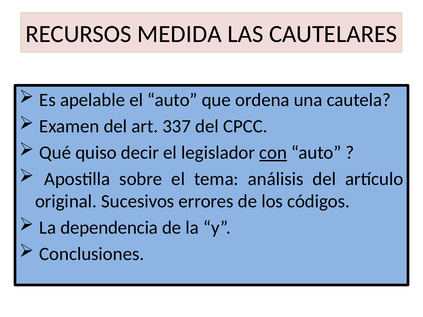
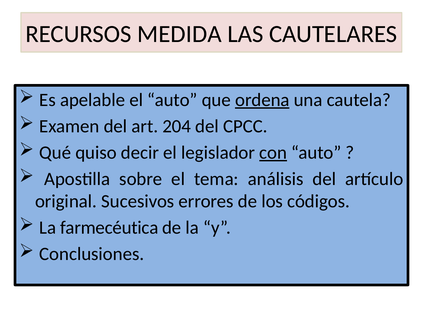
ordena underline: none -> present (262, 100)
337: 337 -> 204 (177, 126)
dependencia: dependencia -> farmecéutica (109, 228)
